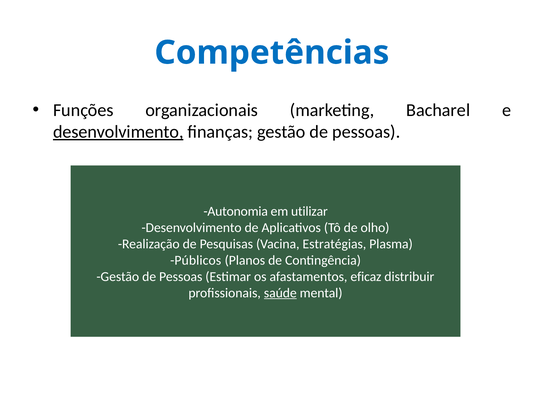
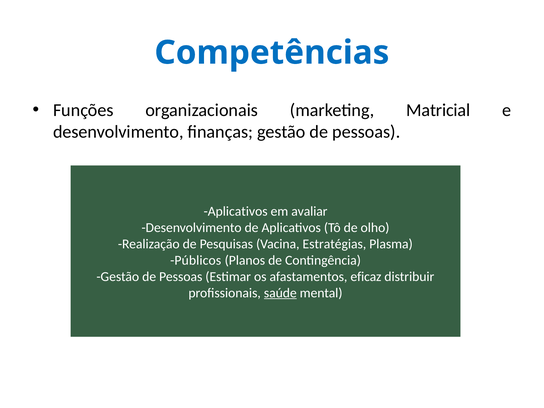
Bacharel: Bacharel -> Matricial (438, 110)
desenvolvimento underline: present -> none (118, 132)
Autonomia: Autonomia -> Aplicativos (236, 211)
utilizar: utilizar -> avaliar (309, 211)
